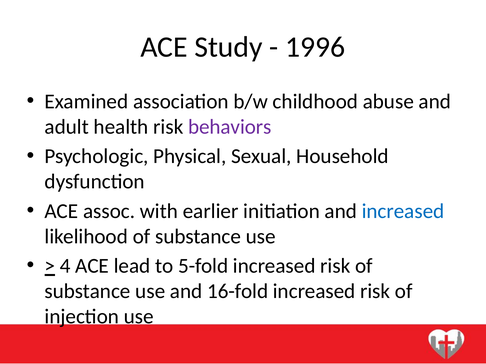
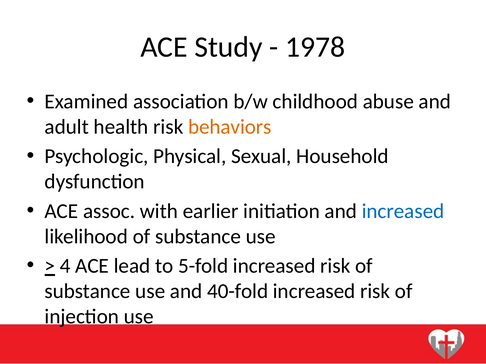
1996: 1996 -> 1978 (315, 47)
behaviors colour: purple -> orange (230, 127)
16-fold: 16-fold -> 40-fold (238, 292)
